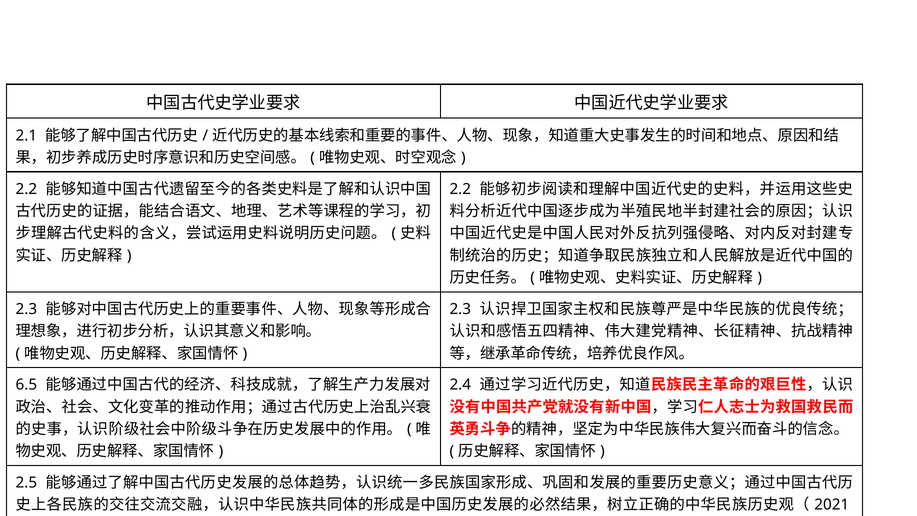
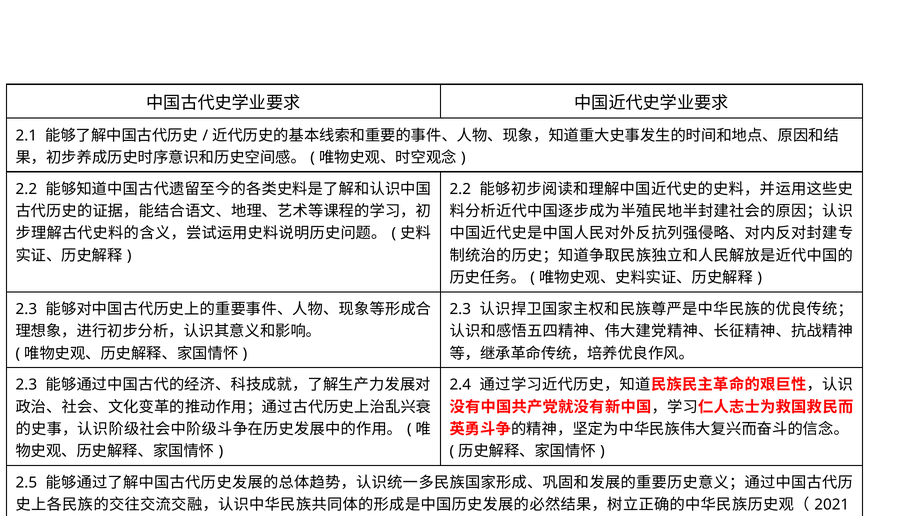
6.5: 6.5 -> 2.3 (26, 385)
